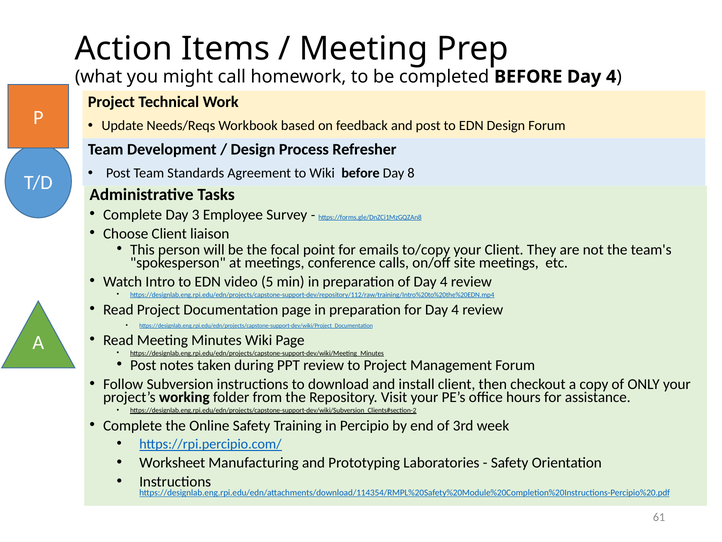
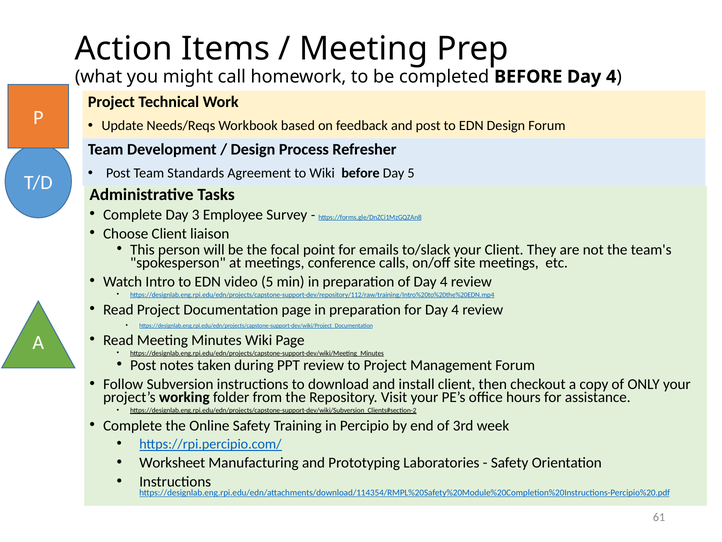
Day 8: 8 -> 5 (411, 173)
to/copy: to/copy -> to/slack (426, 249)
